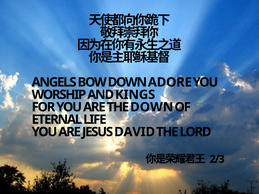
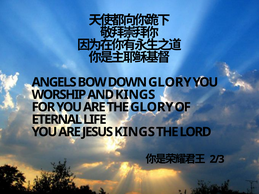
DOWN ADORE: ADORE -> GLORY (170, 82)
THE DOWN: DOWN -> GLORY (152, 107)
JESUS DAVID: DAVID -> KINGS (135, 132)
